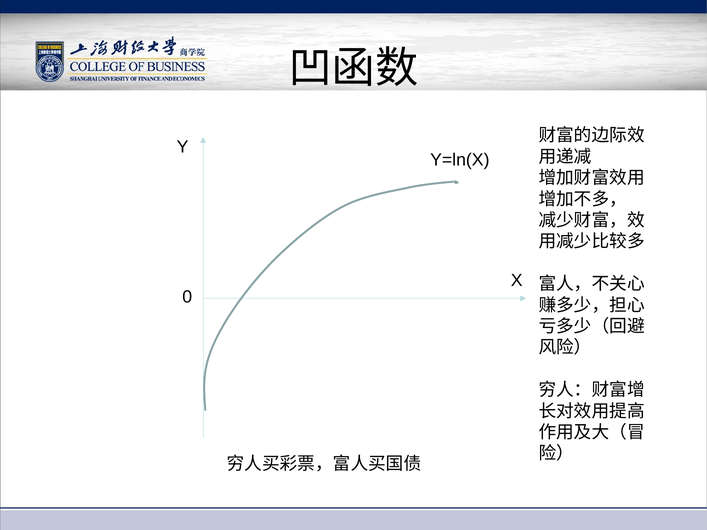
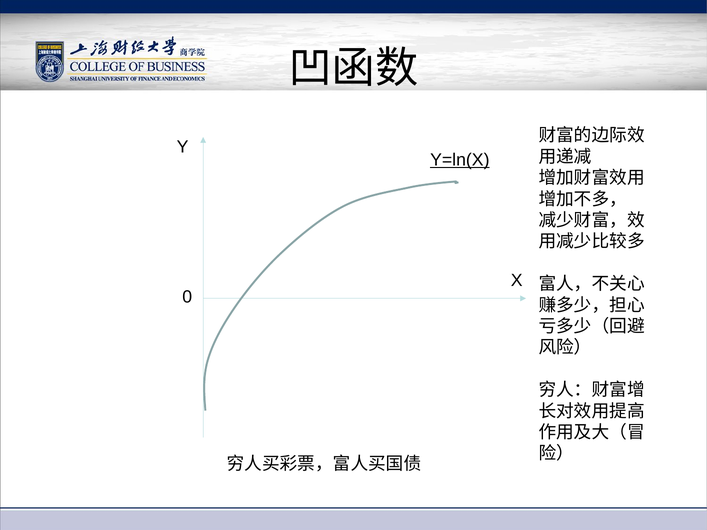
Y=ln(X underline: none -> present (460, 160)
